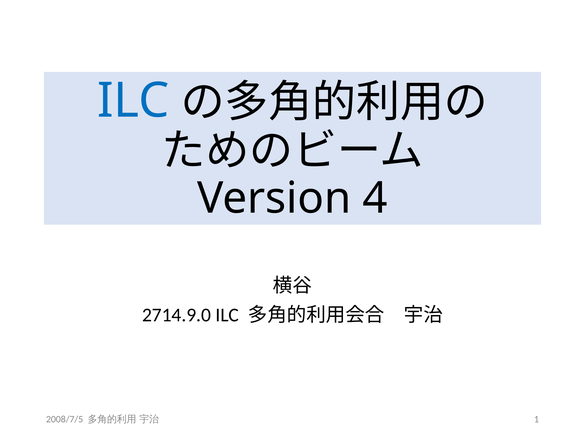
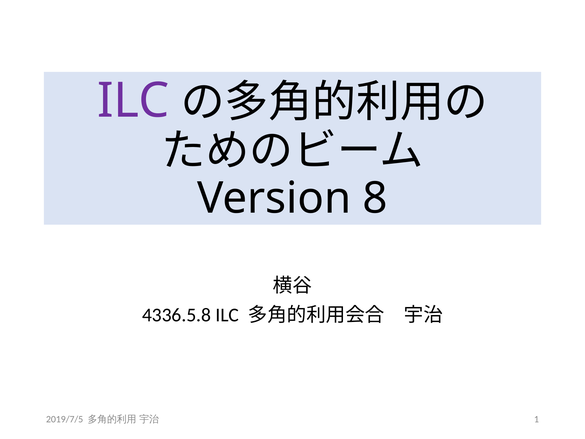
ILC colour: blue -> purple (133, 101)
4: 4 -> 8 (375, 198)
2714.9.0: 2714.9.0 -> 4336.5.8 (177, 315)
2008/7/5: 2008/7/5 -> 2019/7/5 (65, 419)
